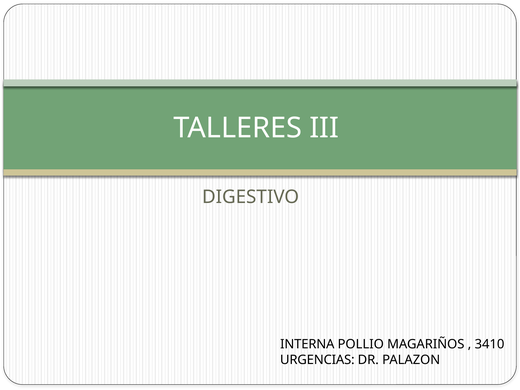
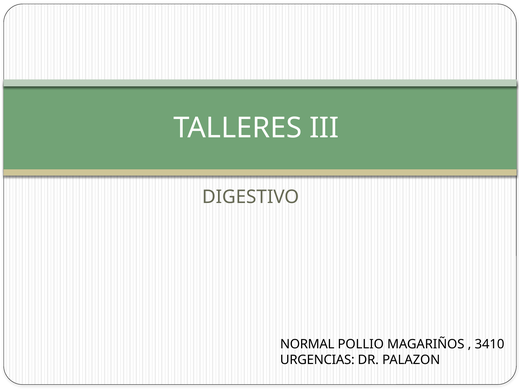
INTERNA: INTERNA -> NORMAL (307, 344)
